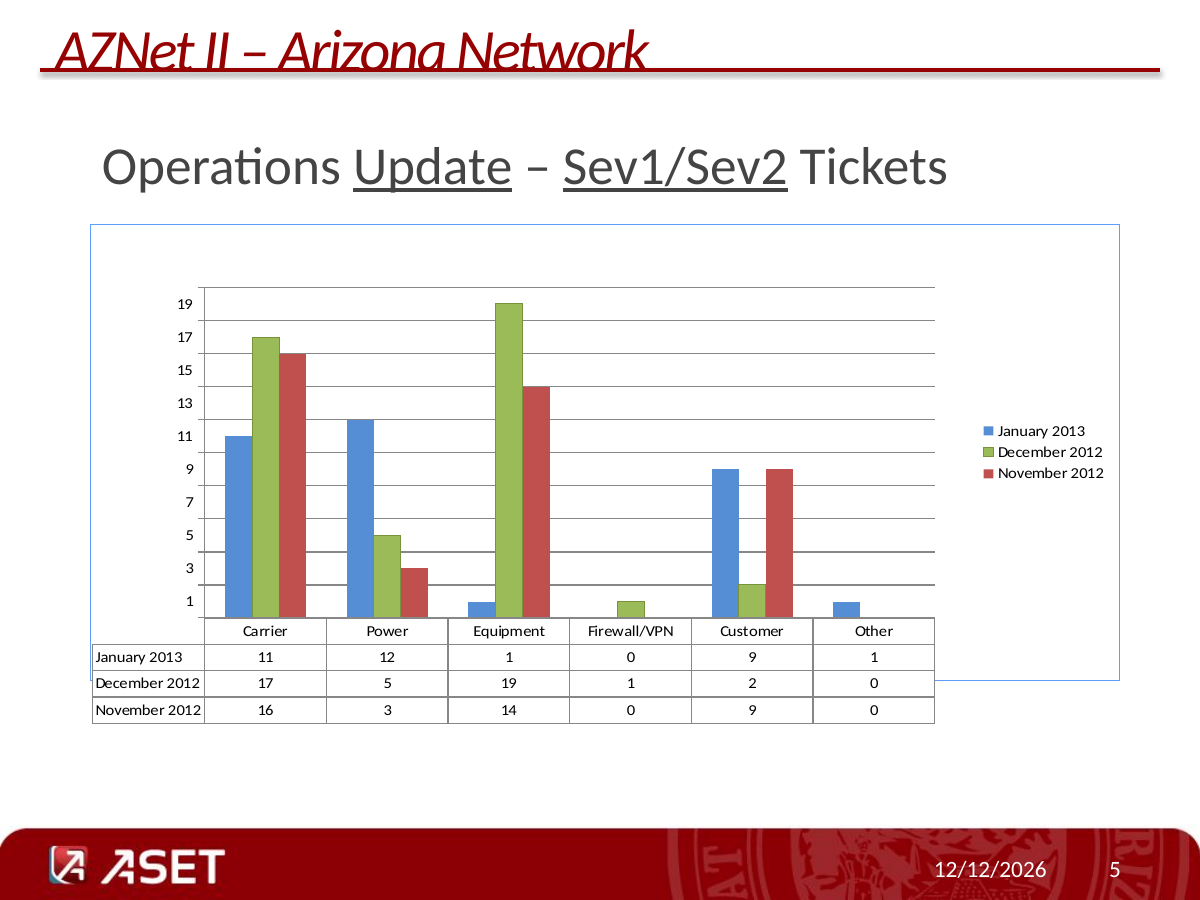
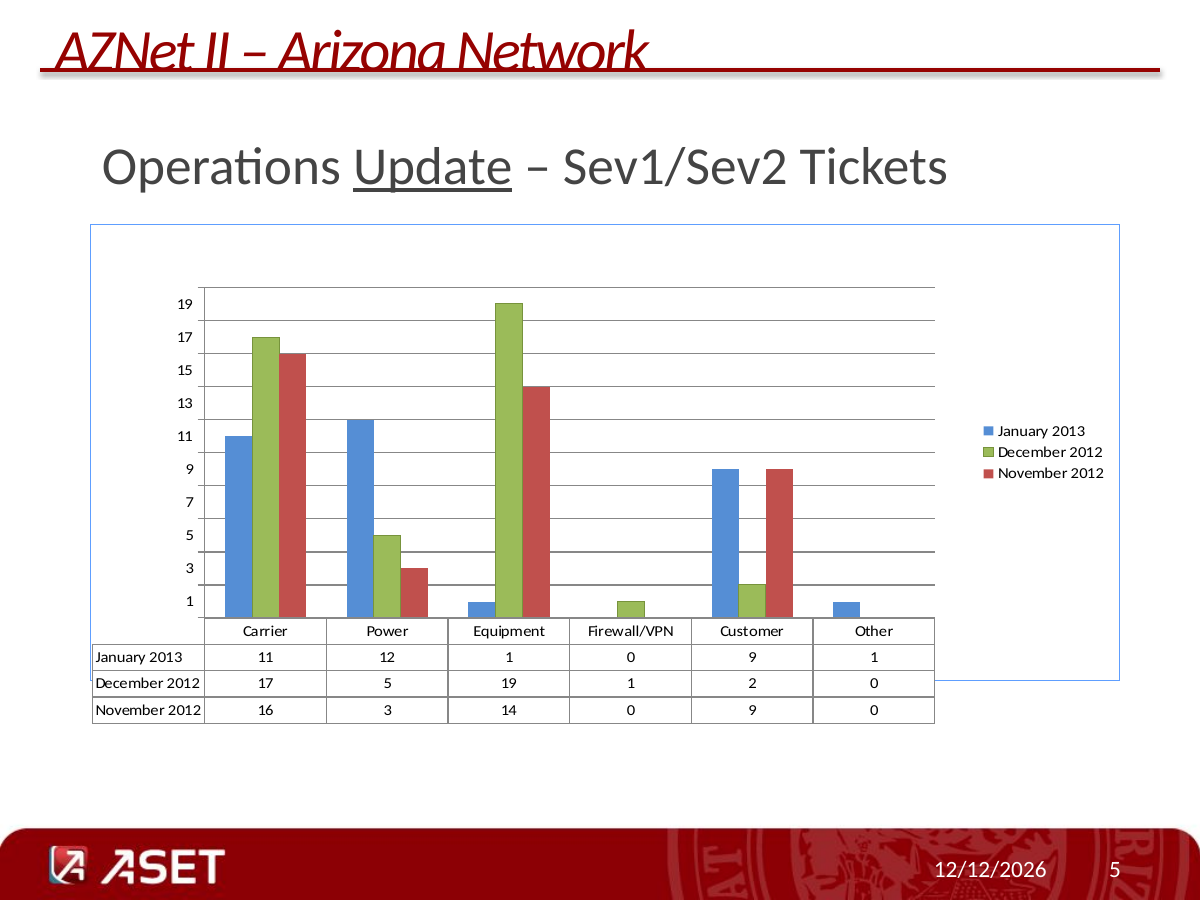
Sev1/Sev2 underline: present -> none (675, 167)
